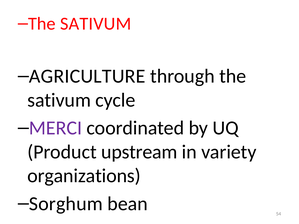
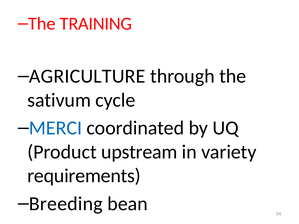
SATIVUM: SATIVUM -> TRAINING (96, 24)
MERCI colour: purple -> blue (56, 128)
organizations: organizations -> requirements (84, 176)
Sorghum: Sorghum -> Breeding (66, 204)
